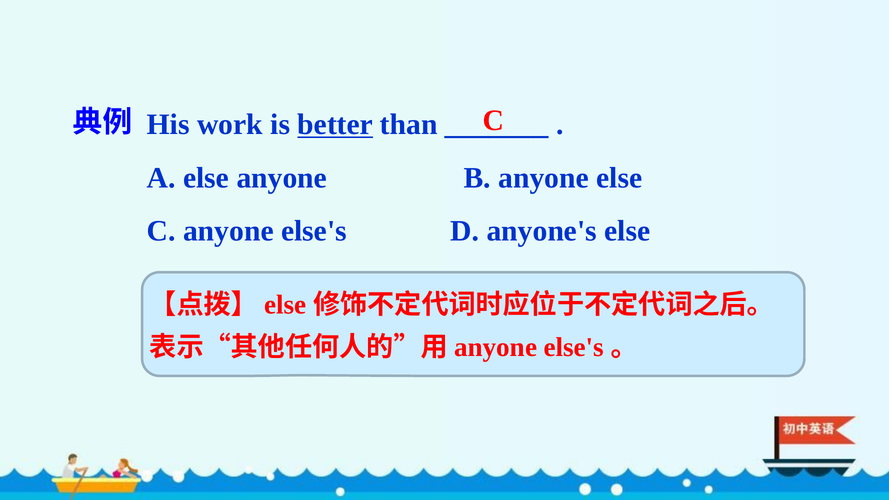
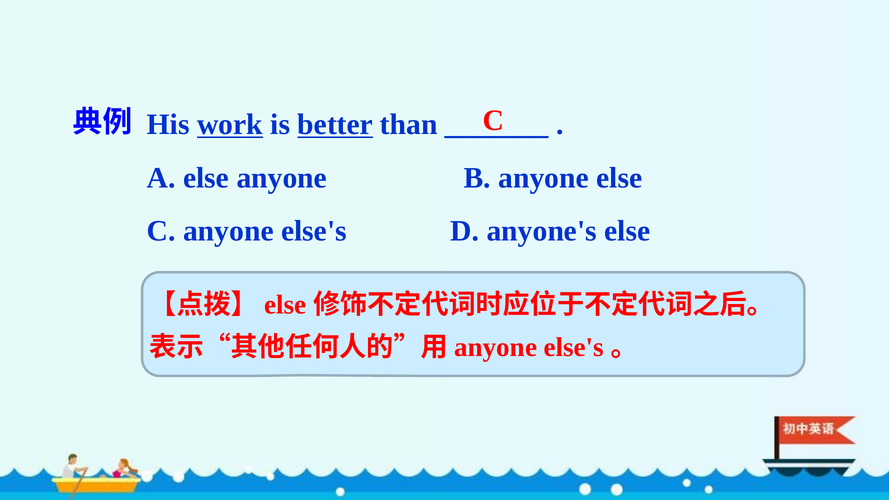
work underline: none -> present (230, 125)
